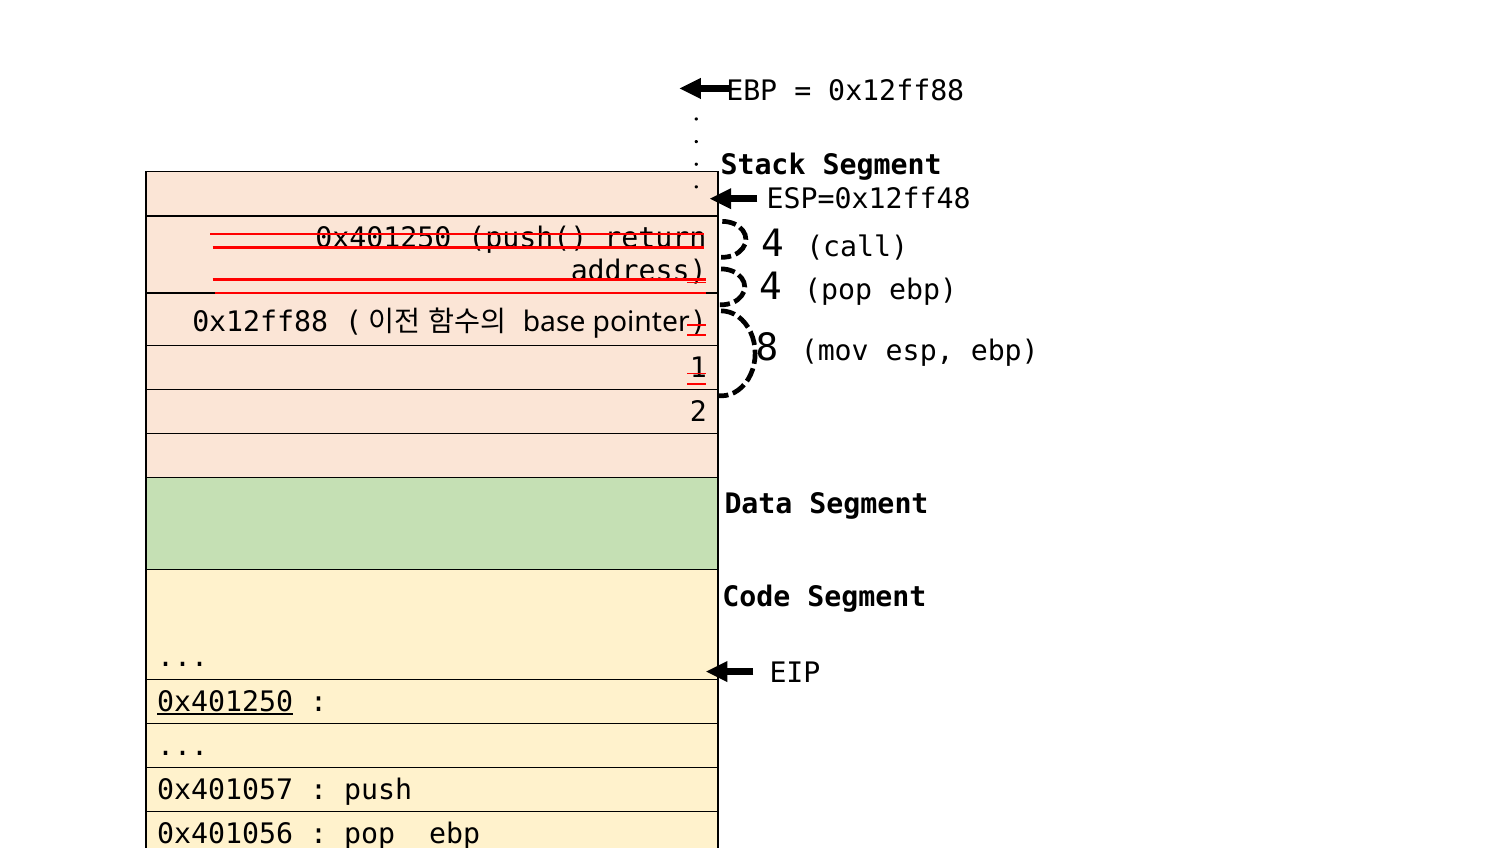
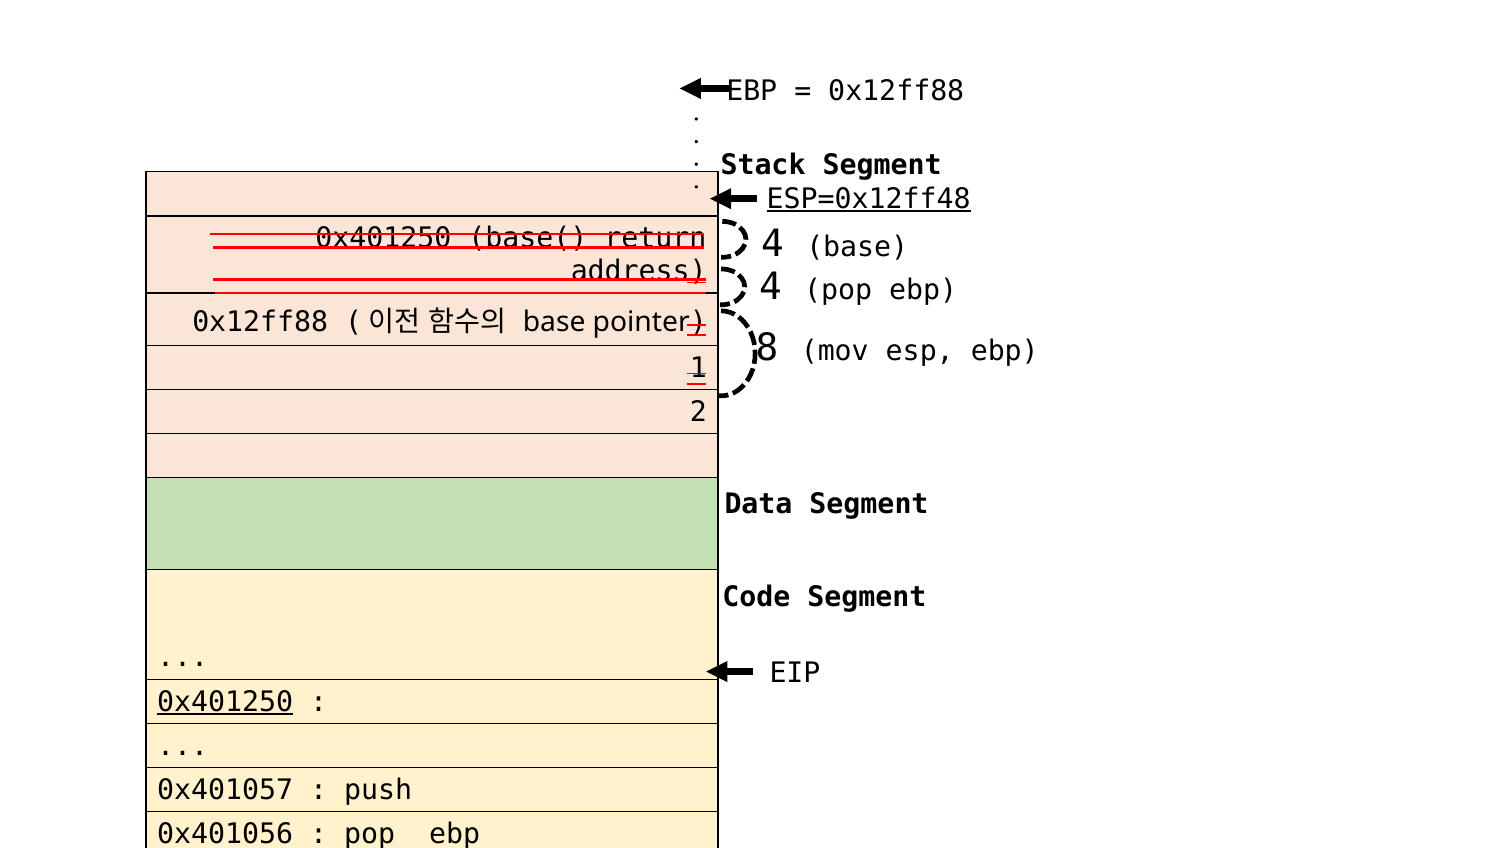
ESP=0x12ff48 underline: none -> present (869, 199)
push(: push( -> base( (528, 238)
4 call: call -> base (857, 247)
